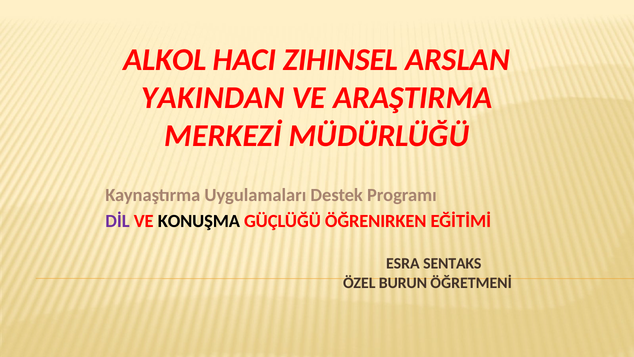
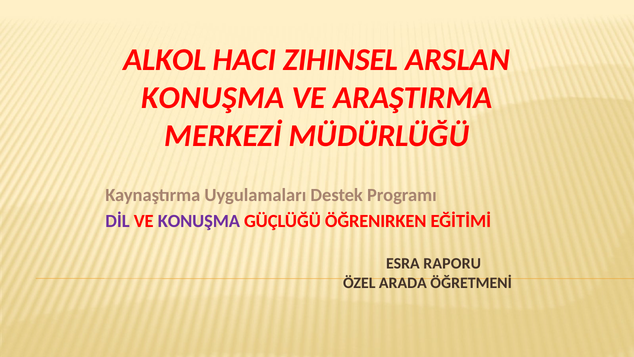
YAKINDAN: YAKINDAN -> KONUŞMA (213, 98)
KONUŞMA colour: black -> purple (199, 221)
SENTAKS: SENTAKS -> RAPORU (452, 263)
BURUN: BURUN -> ARADA (403, 282)
